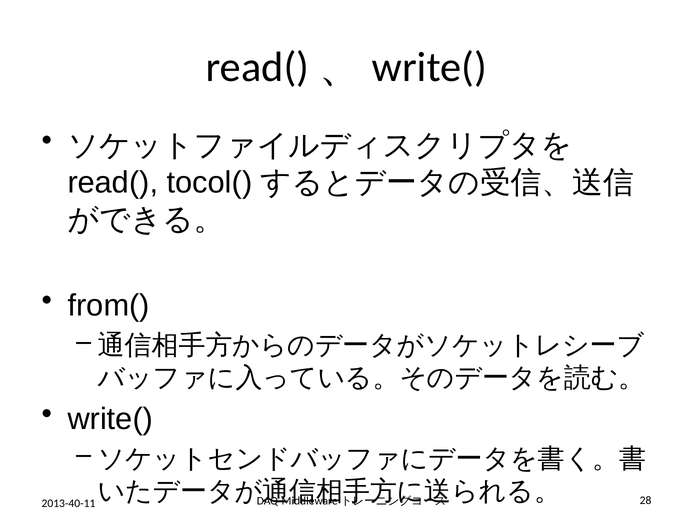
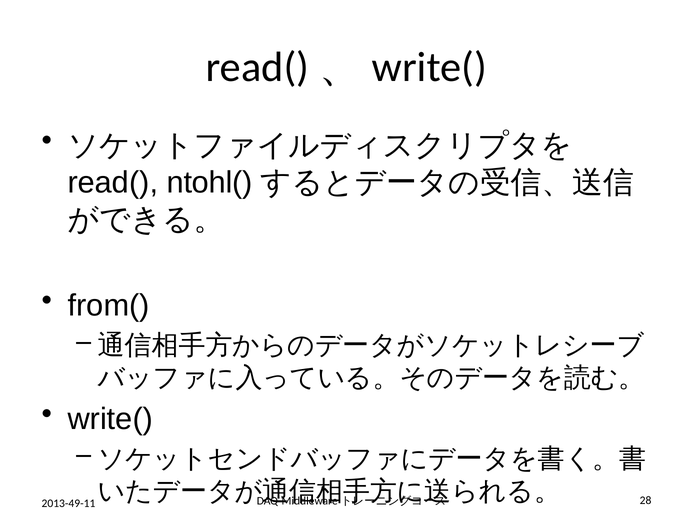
tocol(: tocol( -> ntohl( (210, 182)
2013-40-11: 2013-40-11 -> 2013-49-11 (68, 503)
